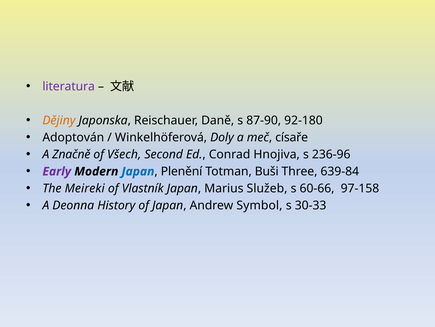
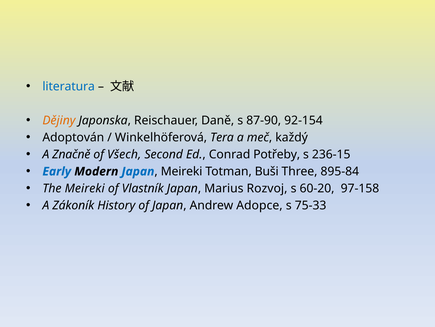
literatura colour: purple -> blue (69, 86)
92-180: 92-180 -> 92-154 (303, 120)
Doly: Doly -> Tera (222, 137)
císaře: císaře -> každý (292, 137)
Hnojiva: Hnojiva -> Potřeby (277, 154)
236-96: 236-96 -> 236-15 (331, 154)
Early colour: purple -> blue (57, 171)
Plenění: Plenění -> Meireki (182, 171)
639-84: 639-84 -> 895-84 (340, 171)
Služeb: Služeb -> Rozvoj (267, 188)
60-66: 60-66 -> 60-20 (317, 188)
Deonna: Deonna -> Zákoník (73, 205)
Symbol: Symbol -> Adopce (259, 205)
30-33: 30-33 -> 75-33 (311, 205)
